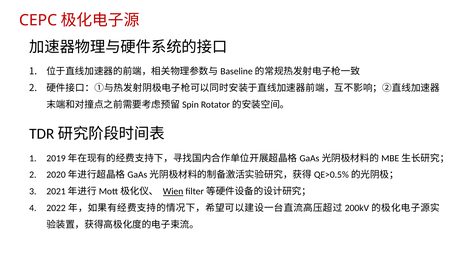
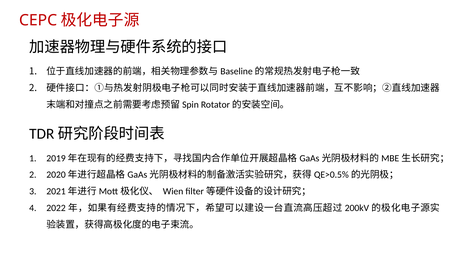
Wien underline: present -> none (173, 192)
